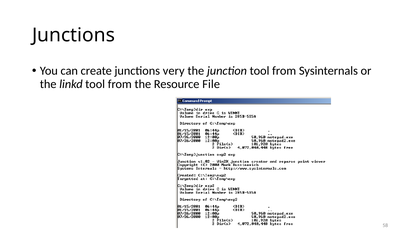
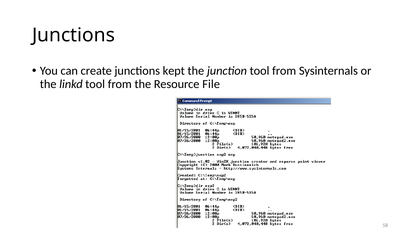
very: very -> kept (174, 71)
